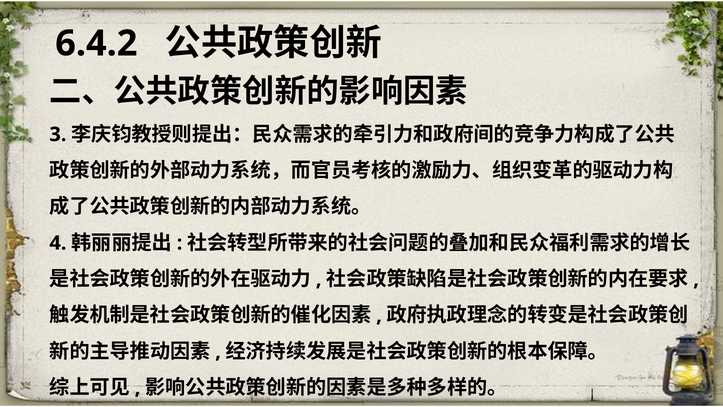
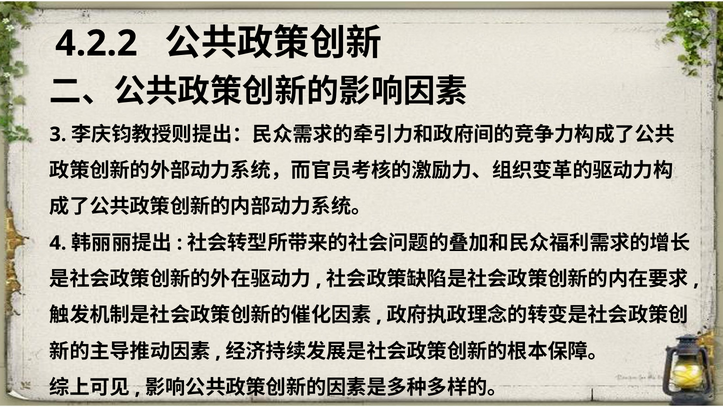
6.4.2: 6.4.2 -> 4.2.2 (96, 43)
